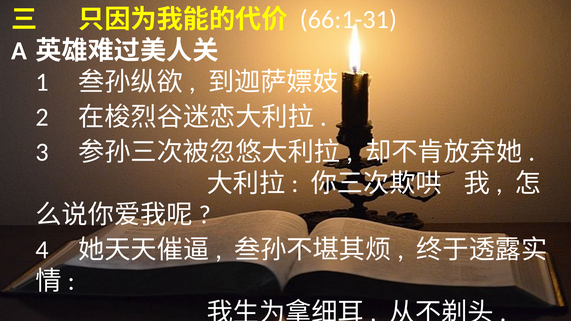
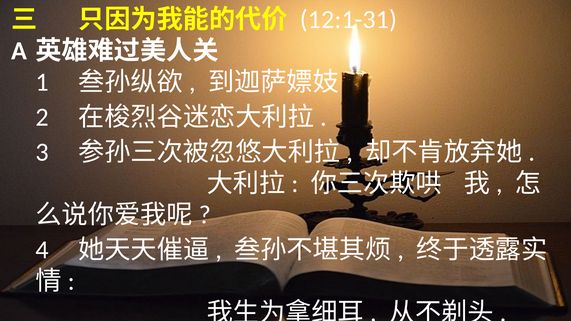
66:1-31: 66:1-31 -> 12:1-31 (349, 20)
